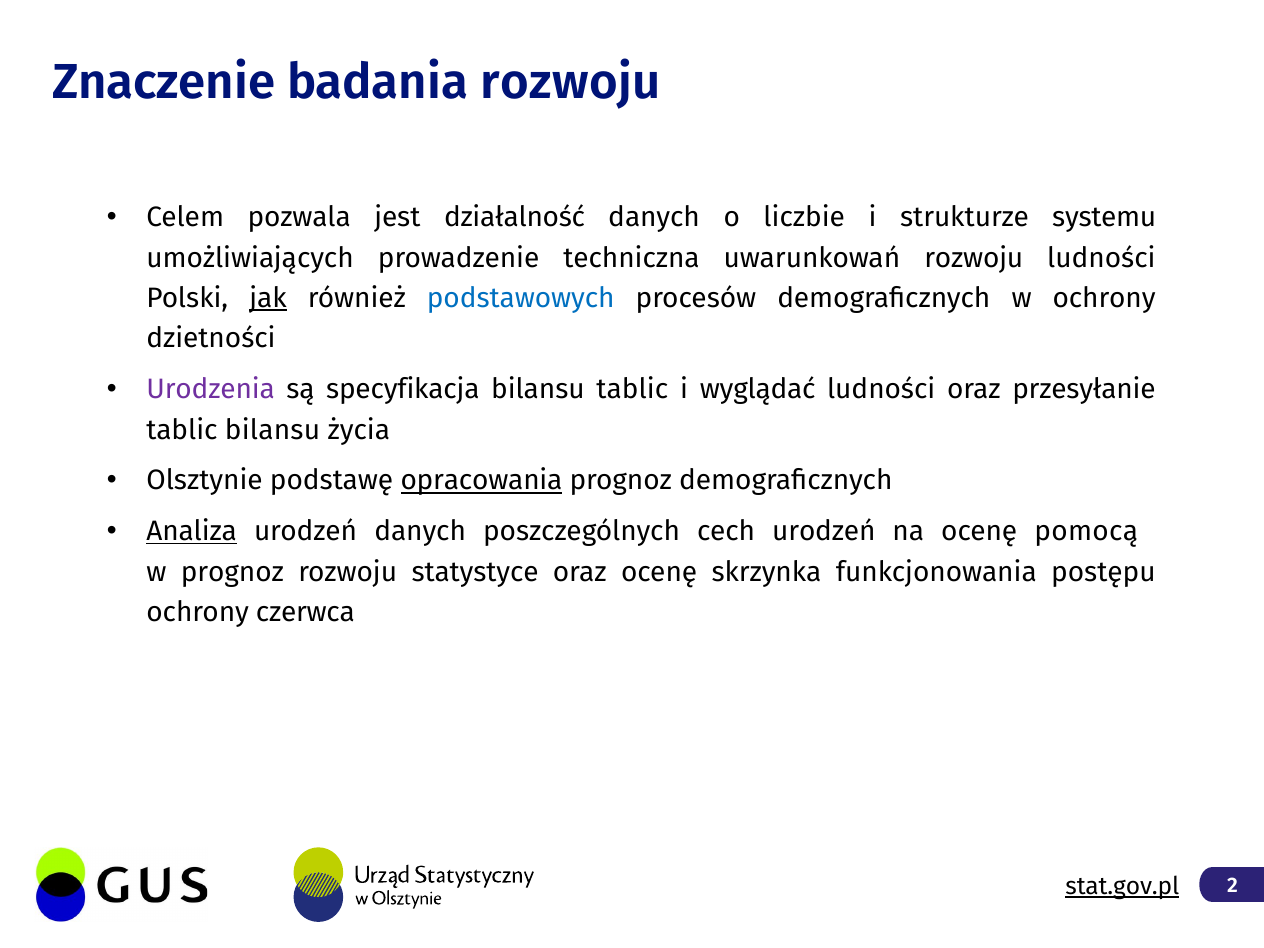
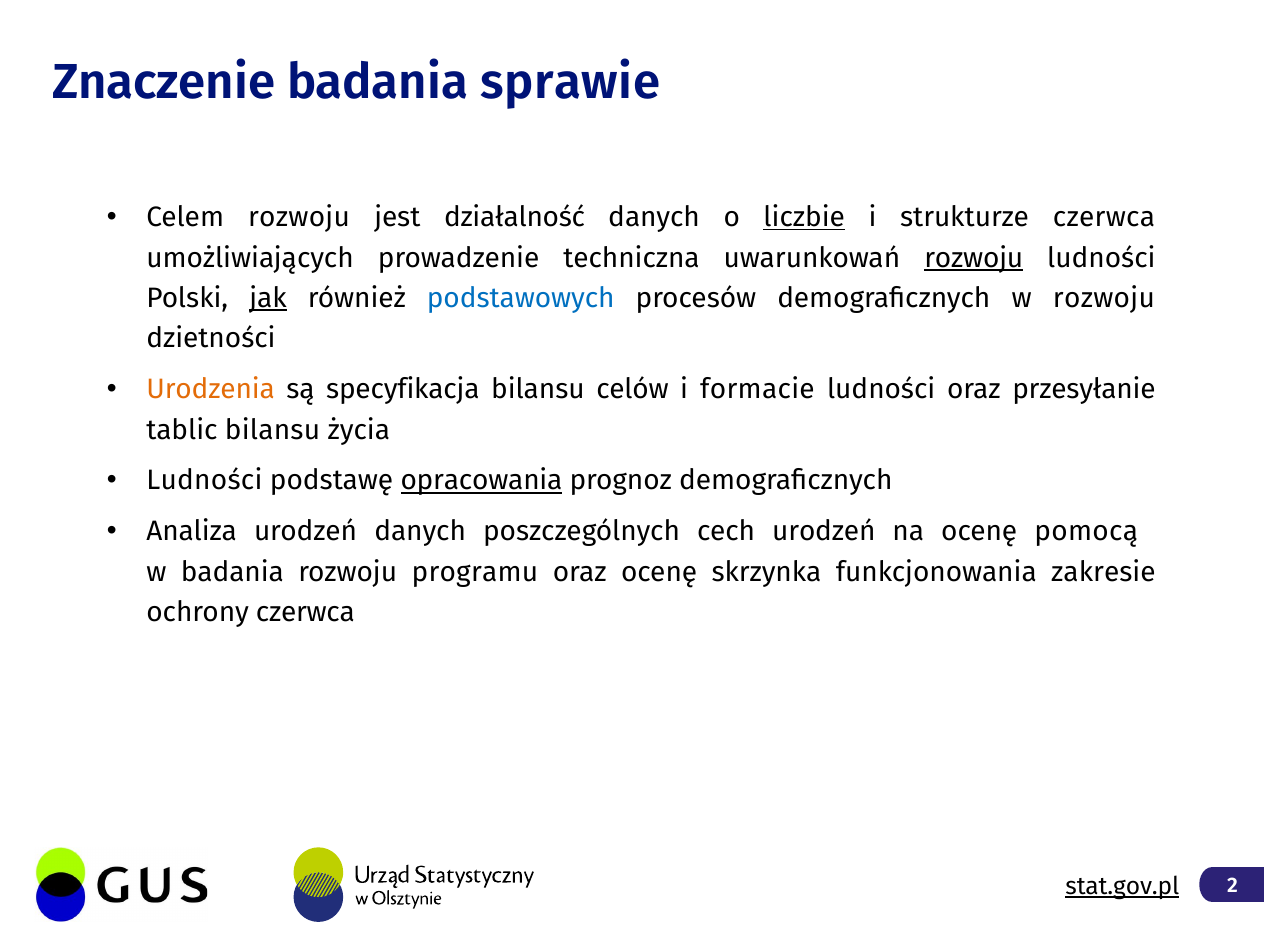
badania rozwoju: rozwoju -> sprawie (570, 82)
Celem pozwala: pozwala -> rozwoju (299, 217)
liczbie underline: none -> present (804, 217)
strukturze systemu: systemu -> czerwca (1104, 217)
rozwoju underline: none -> present (974, 258)
w ochrony: ochrony -> rozwoju (1104, 298)
Urodzenia colour: purple -> orange (211, 389)
bilansu tablic: tablic -> celów (633, 389)
wyglądać: wyglądać -> formacie (757, 389)
Olsztynie: Olsztynie -> Ludności (204, 481)
Analiza underline: present -> none (192, 532)
w prognoz: prognoz -> badania (232, 572)
statystyce: statystyce -> programu (475, 572)
postępu: postępu -> zakresie (1103, 572)
